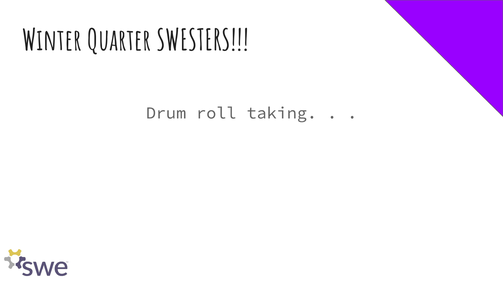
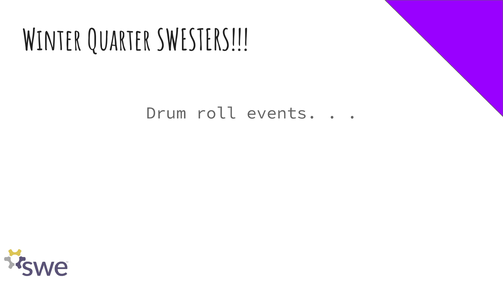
taking: taking -> events (282, 113)
